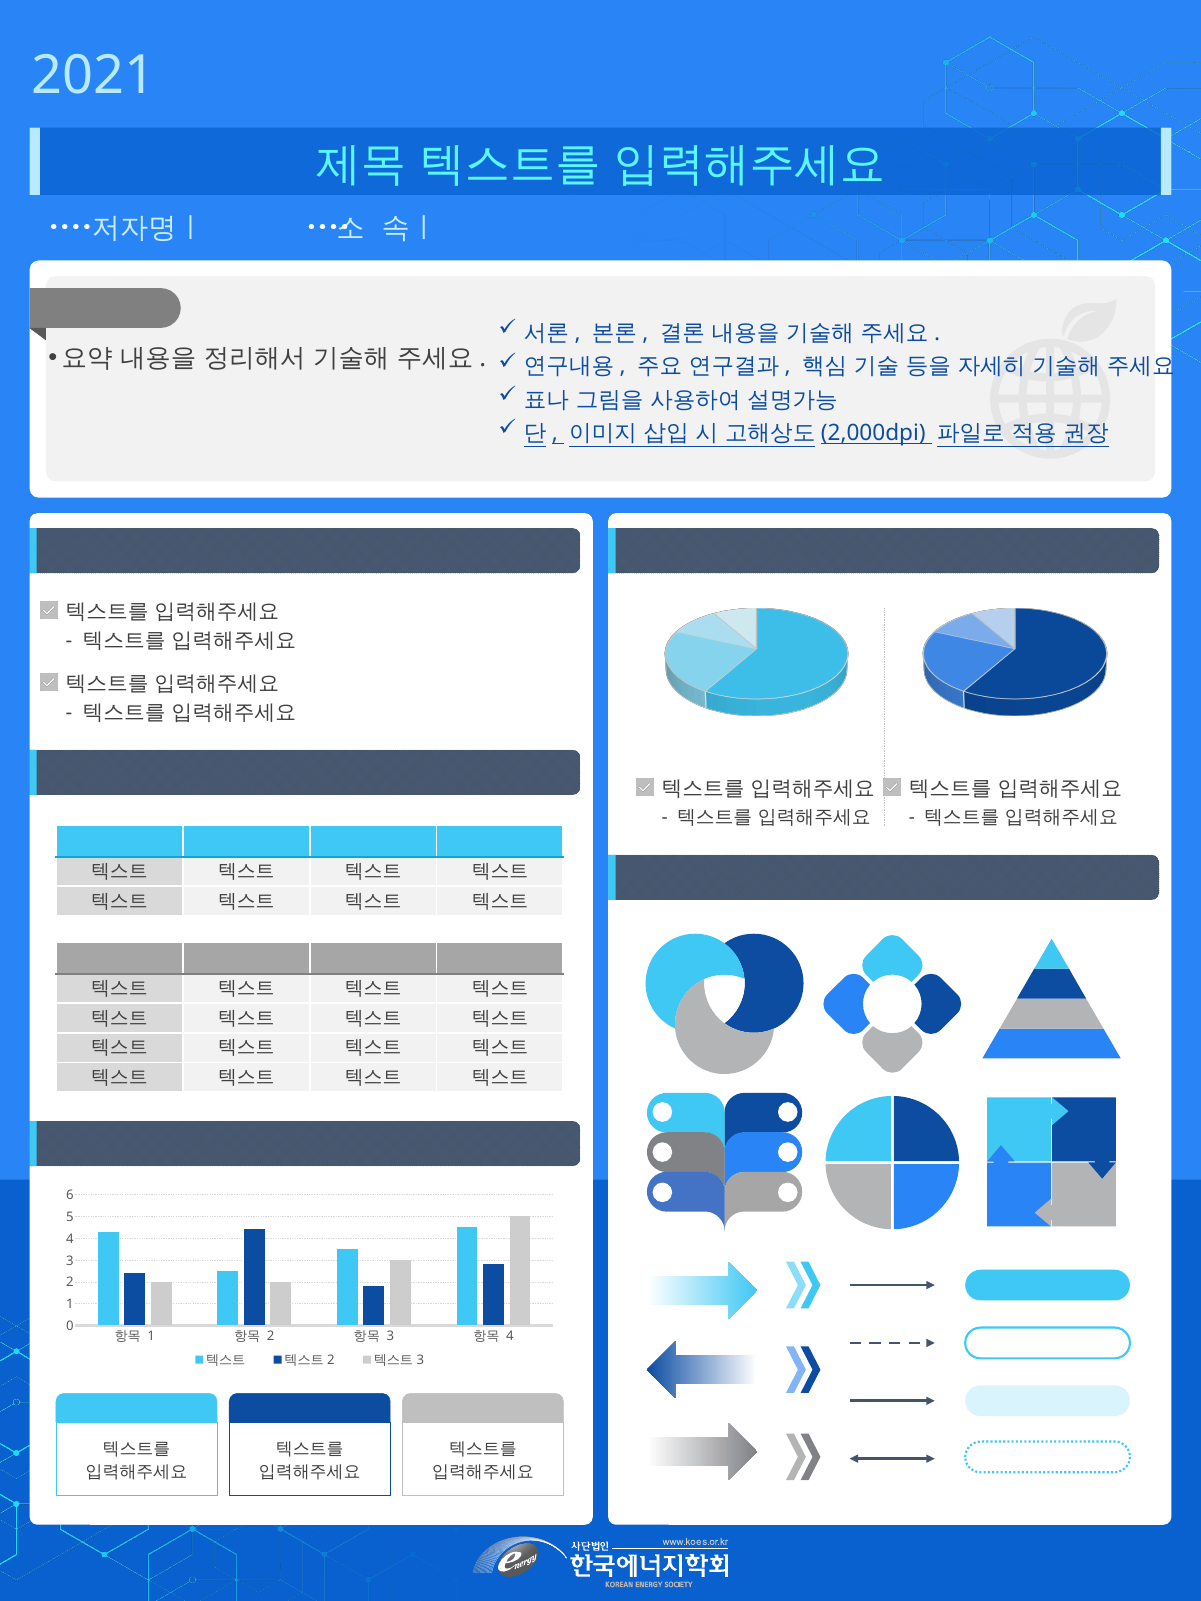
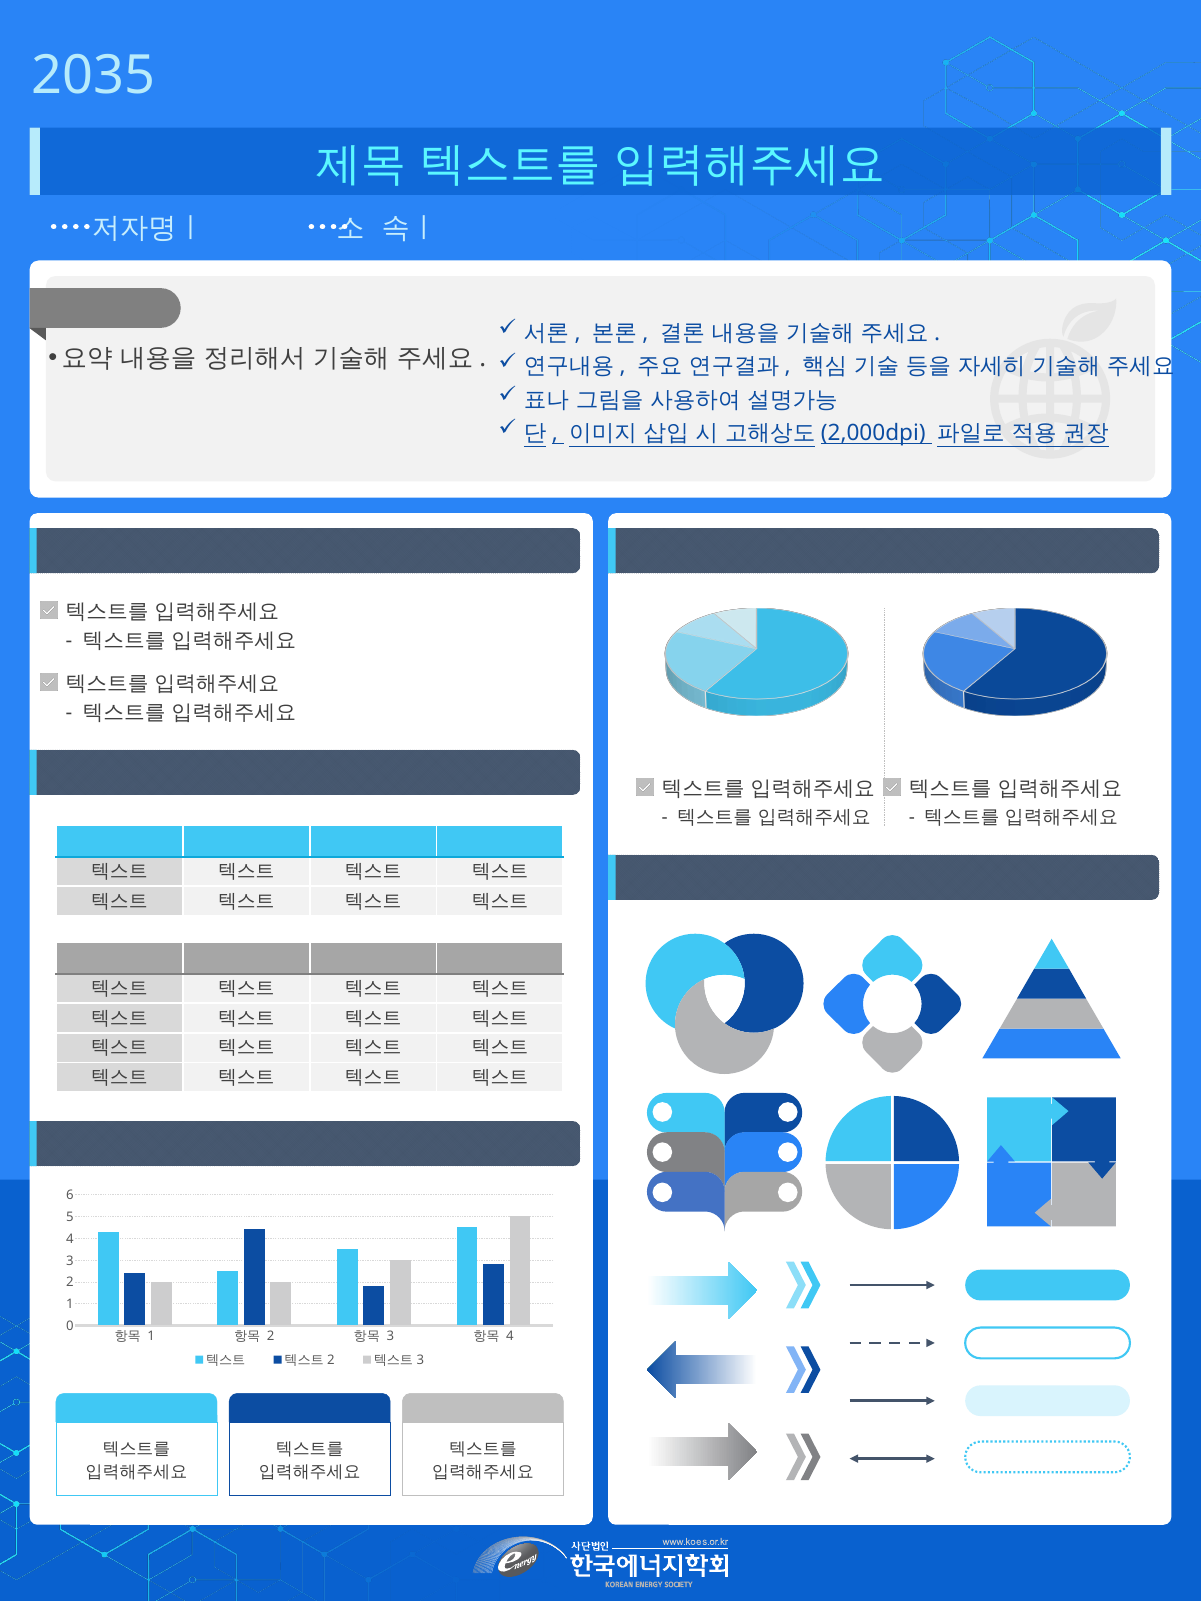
2021: 2021 -> 2035 (94, 76)
